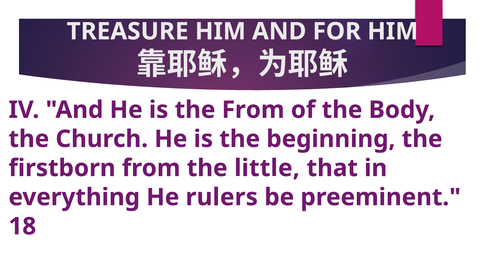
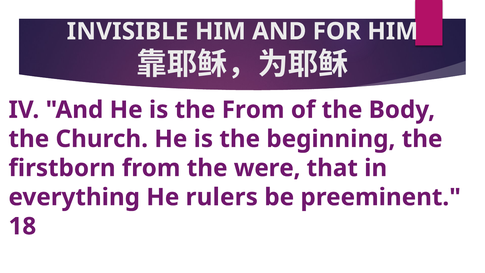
TREASURE: TREASURE -> INVISIBLE (128, 31)
little: little -> were (267, 168)
